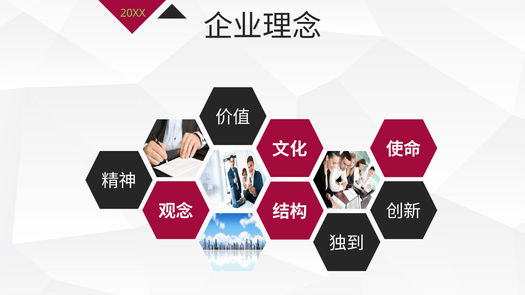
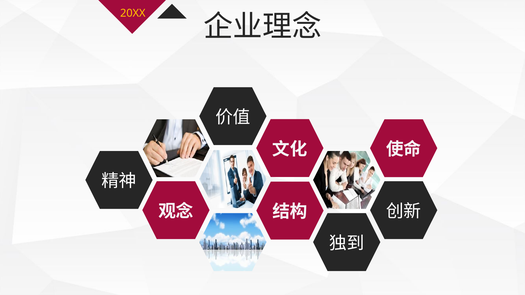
20XX colour: light green -> yellow (133, 13)
